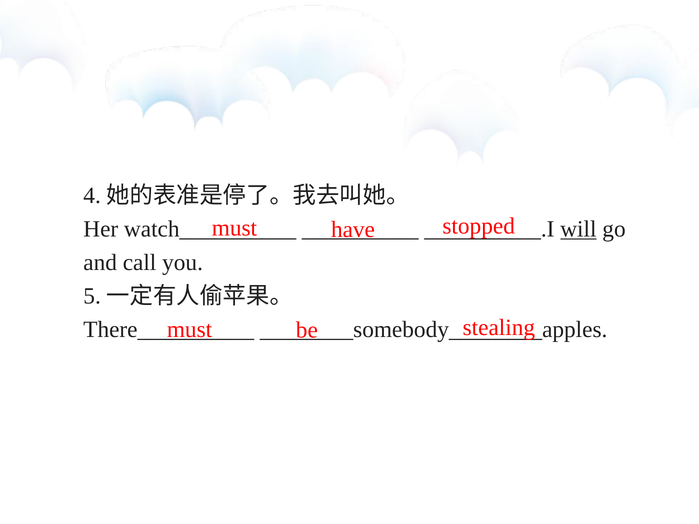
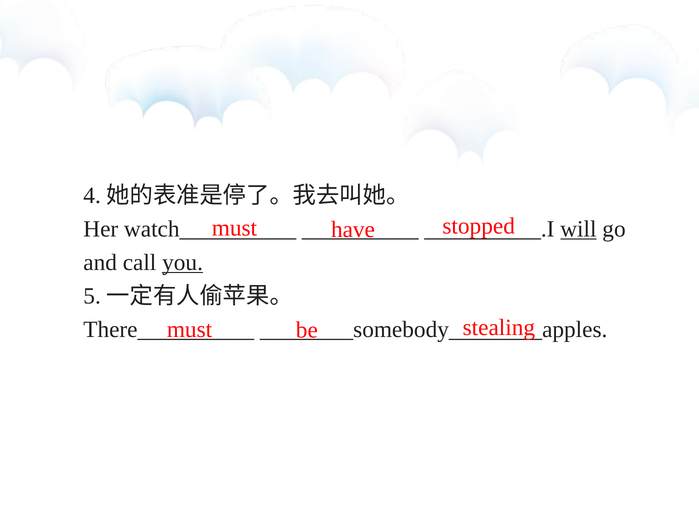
you underline: none -> present (183, 263)
